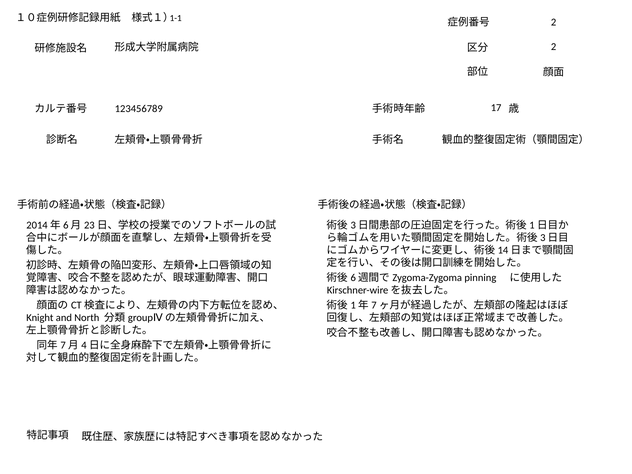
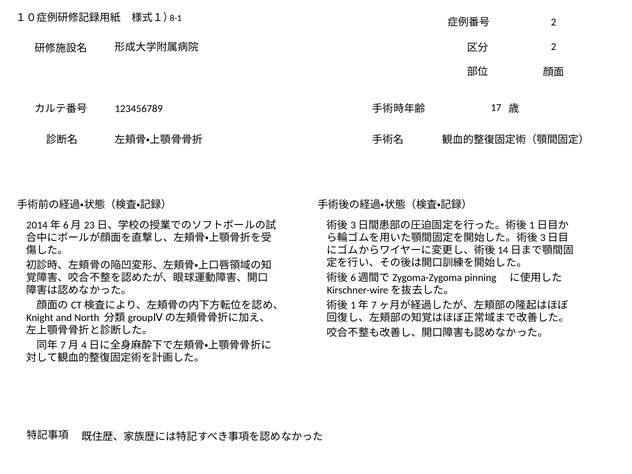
1-1: 1-1 -> 8-1 (176, 18)
